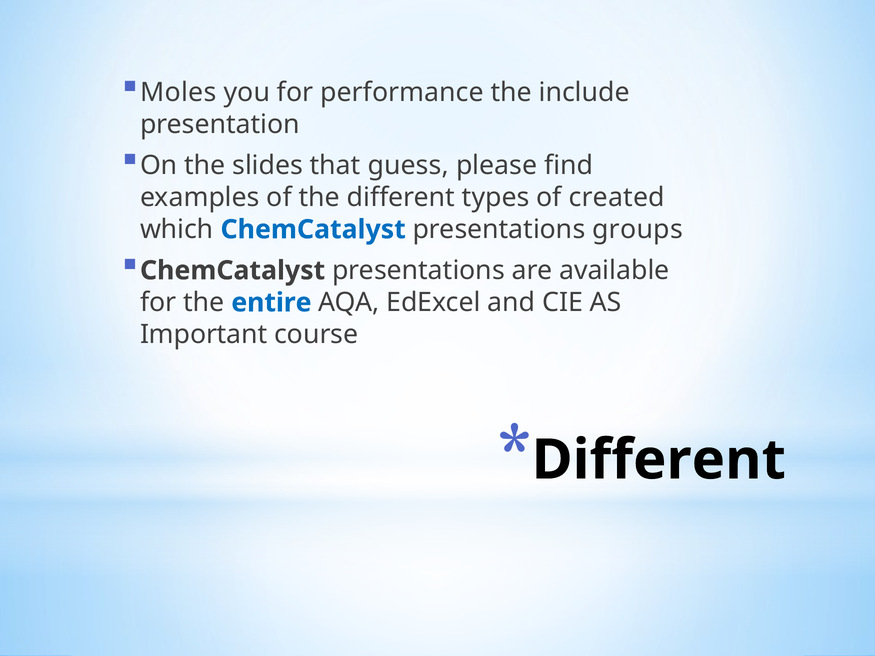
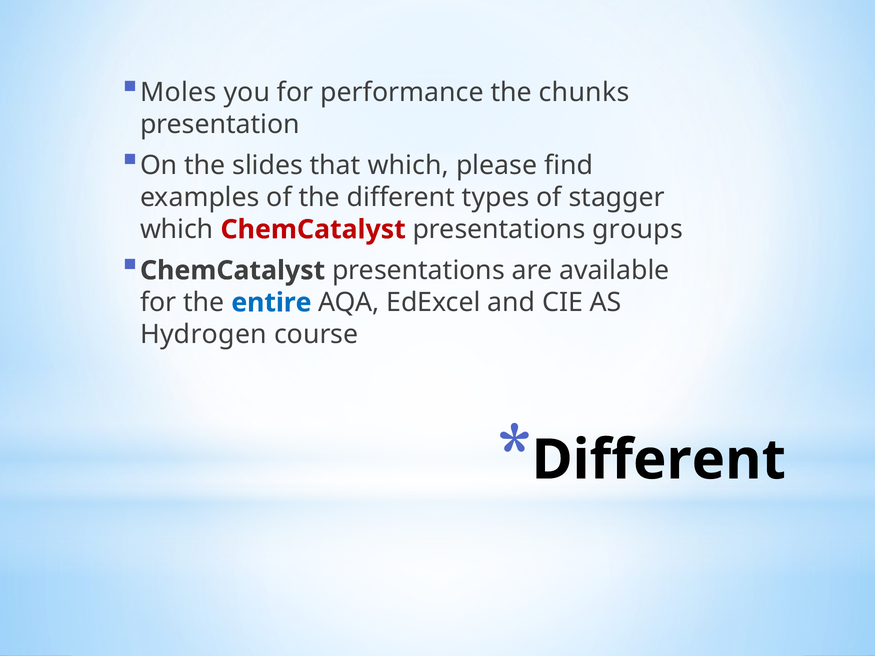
include: include -> chunks (584, 92)
that guess: guess -> which (408, 165)
created: created -> stagger (617, 197)
ChemCatalyst colour: blue -> red (313, 230)
Important: Important -> Hydrogen (203, 335)
